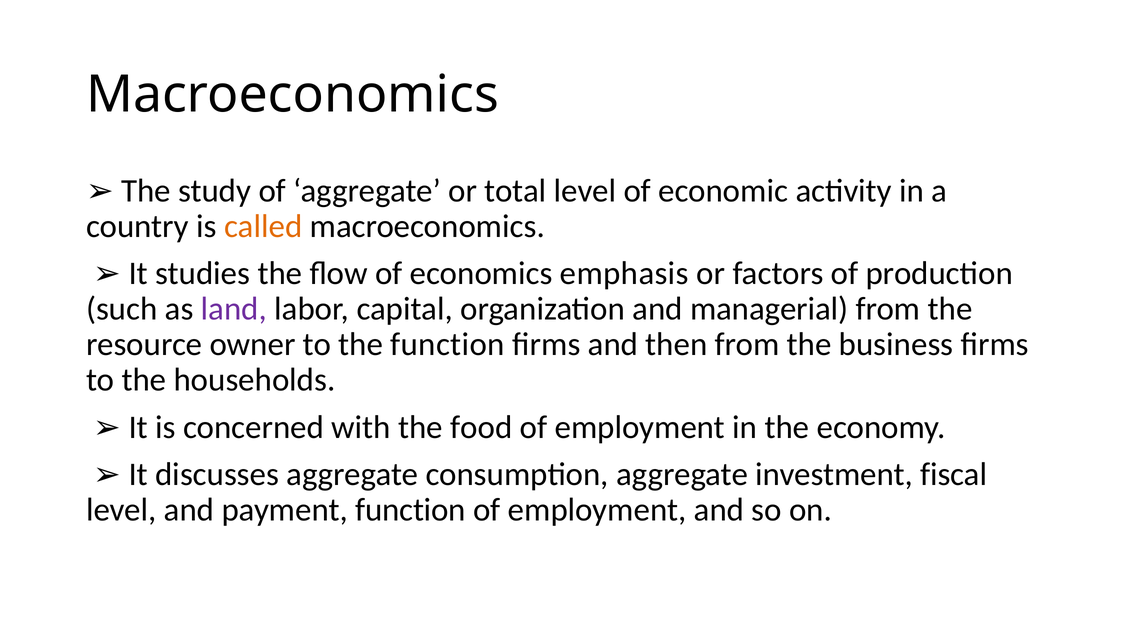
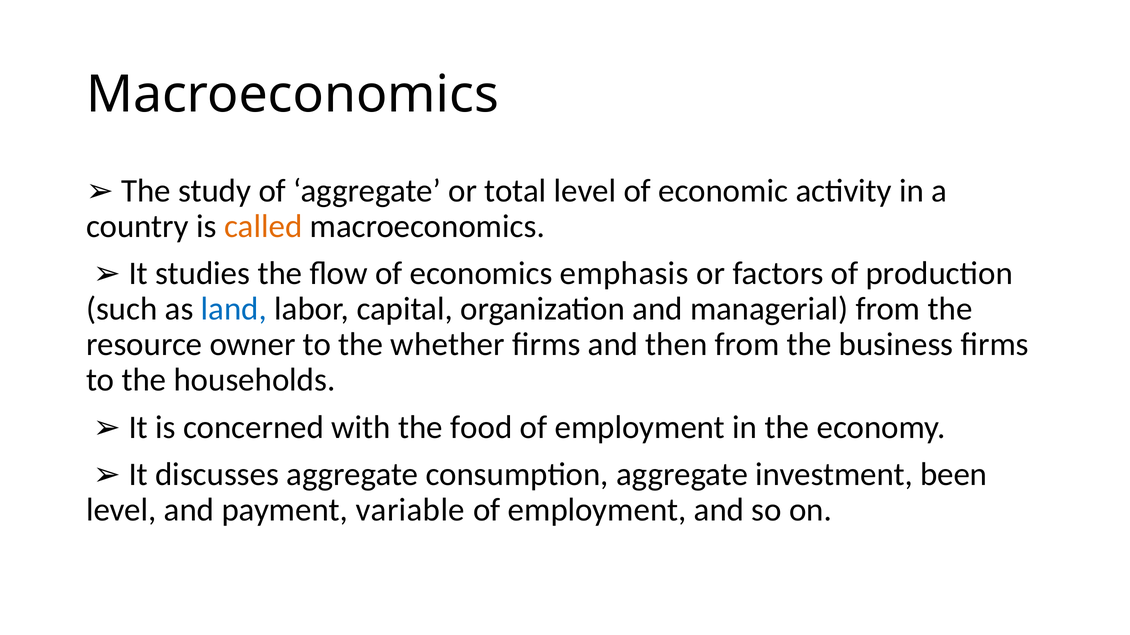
land colour: purple -> blue (234, 309)
the function: function -> whether (448, 345)
fiscal: fiscal -> been (954, 475)
payment function: function -> variable (410, 511)
